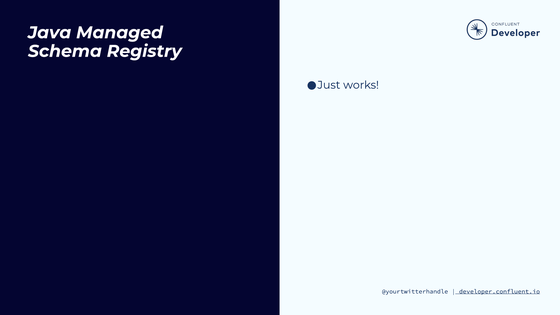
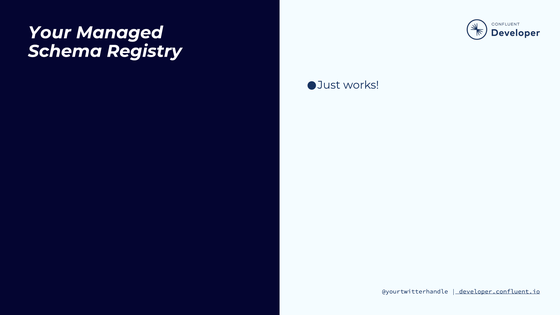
Java: Java -> Your (50, 33)
